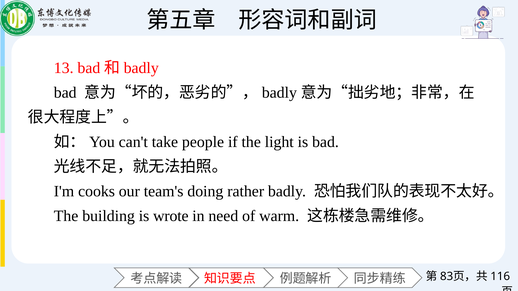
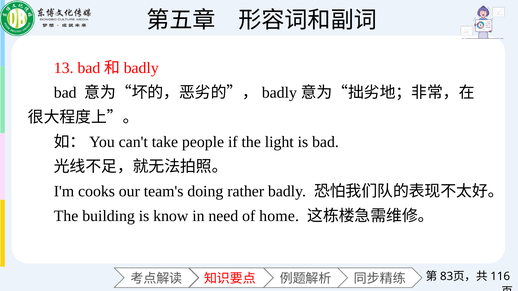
wrote: wrote -> know (171, 216)
warm: warm -> home (279, 216)
